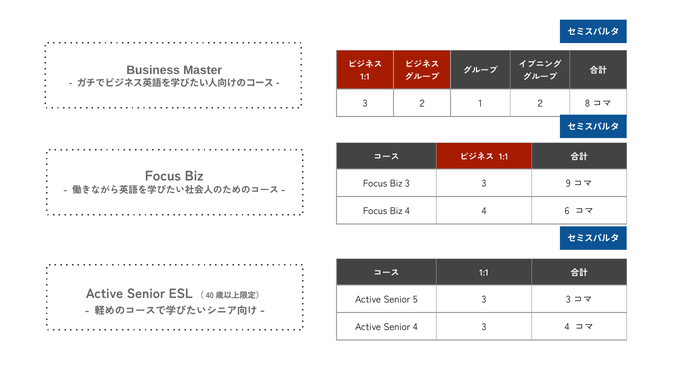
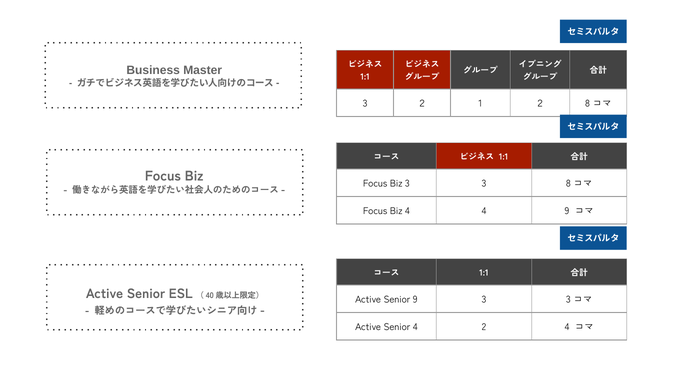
3 9: 9 -> 8 (568, 183)
4 6: 6 -> 9 (567, 211)
Senior 5: 5 -> 9 (415, 299)
4 3: 3 -> 2 (484, 327)
